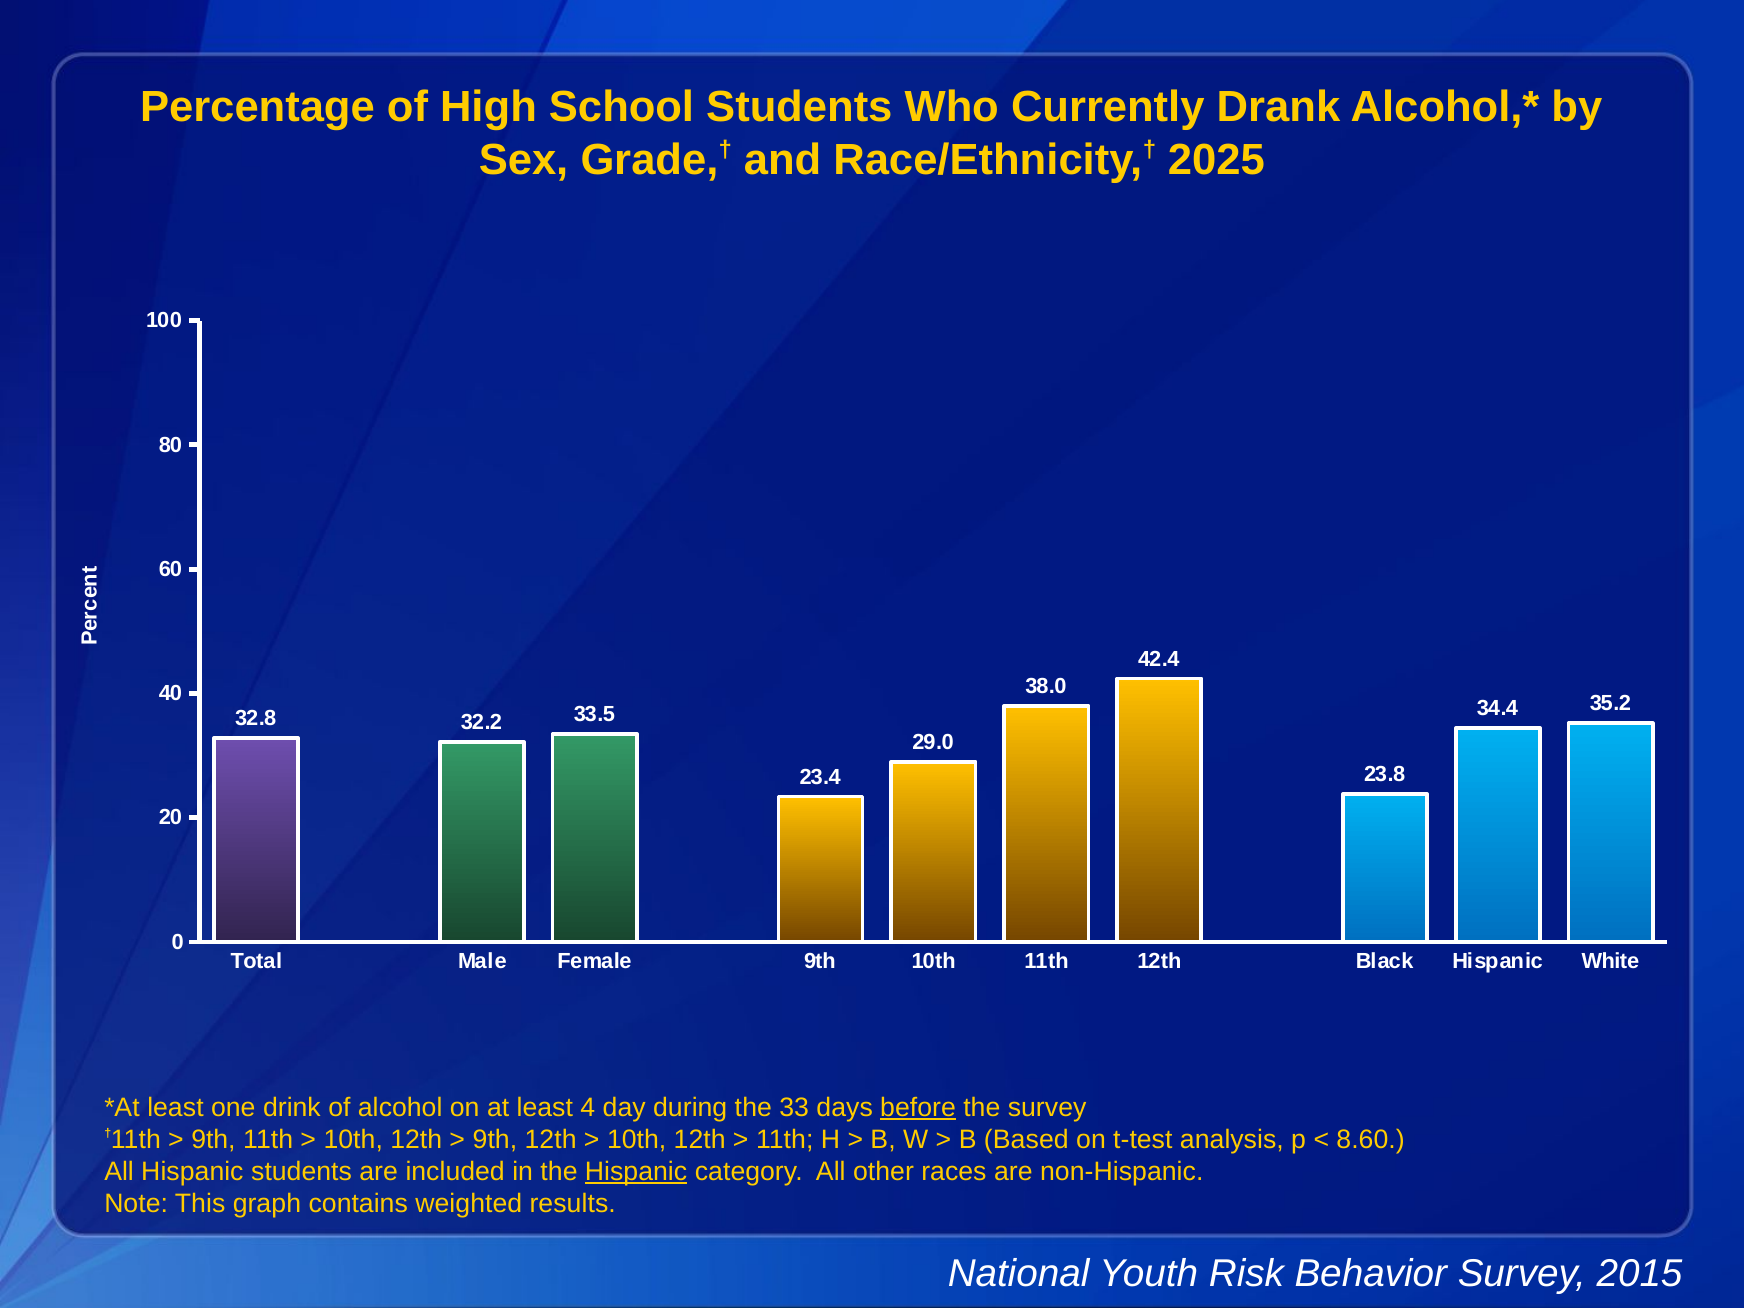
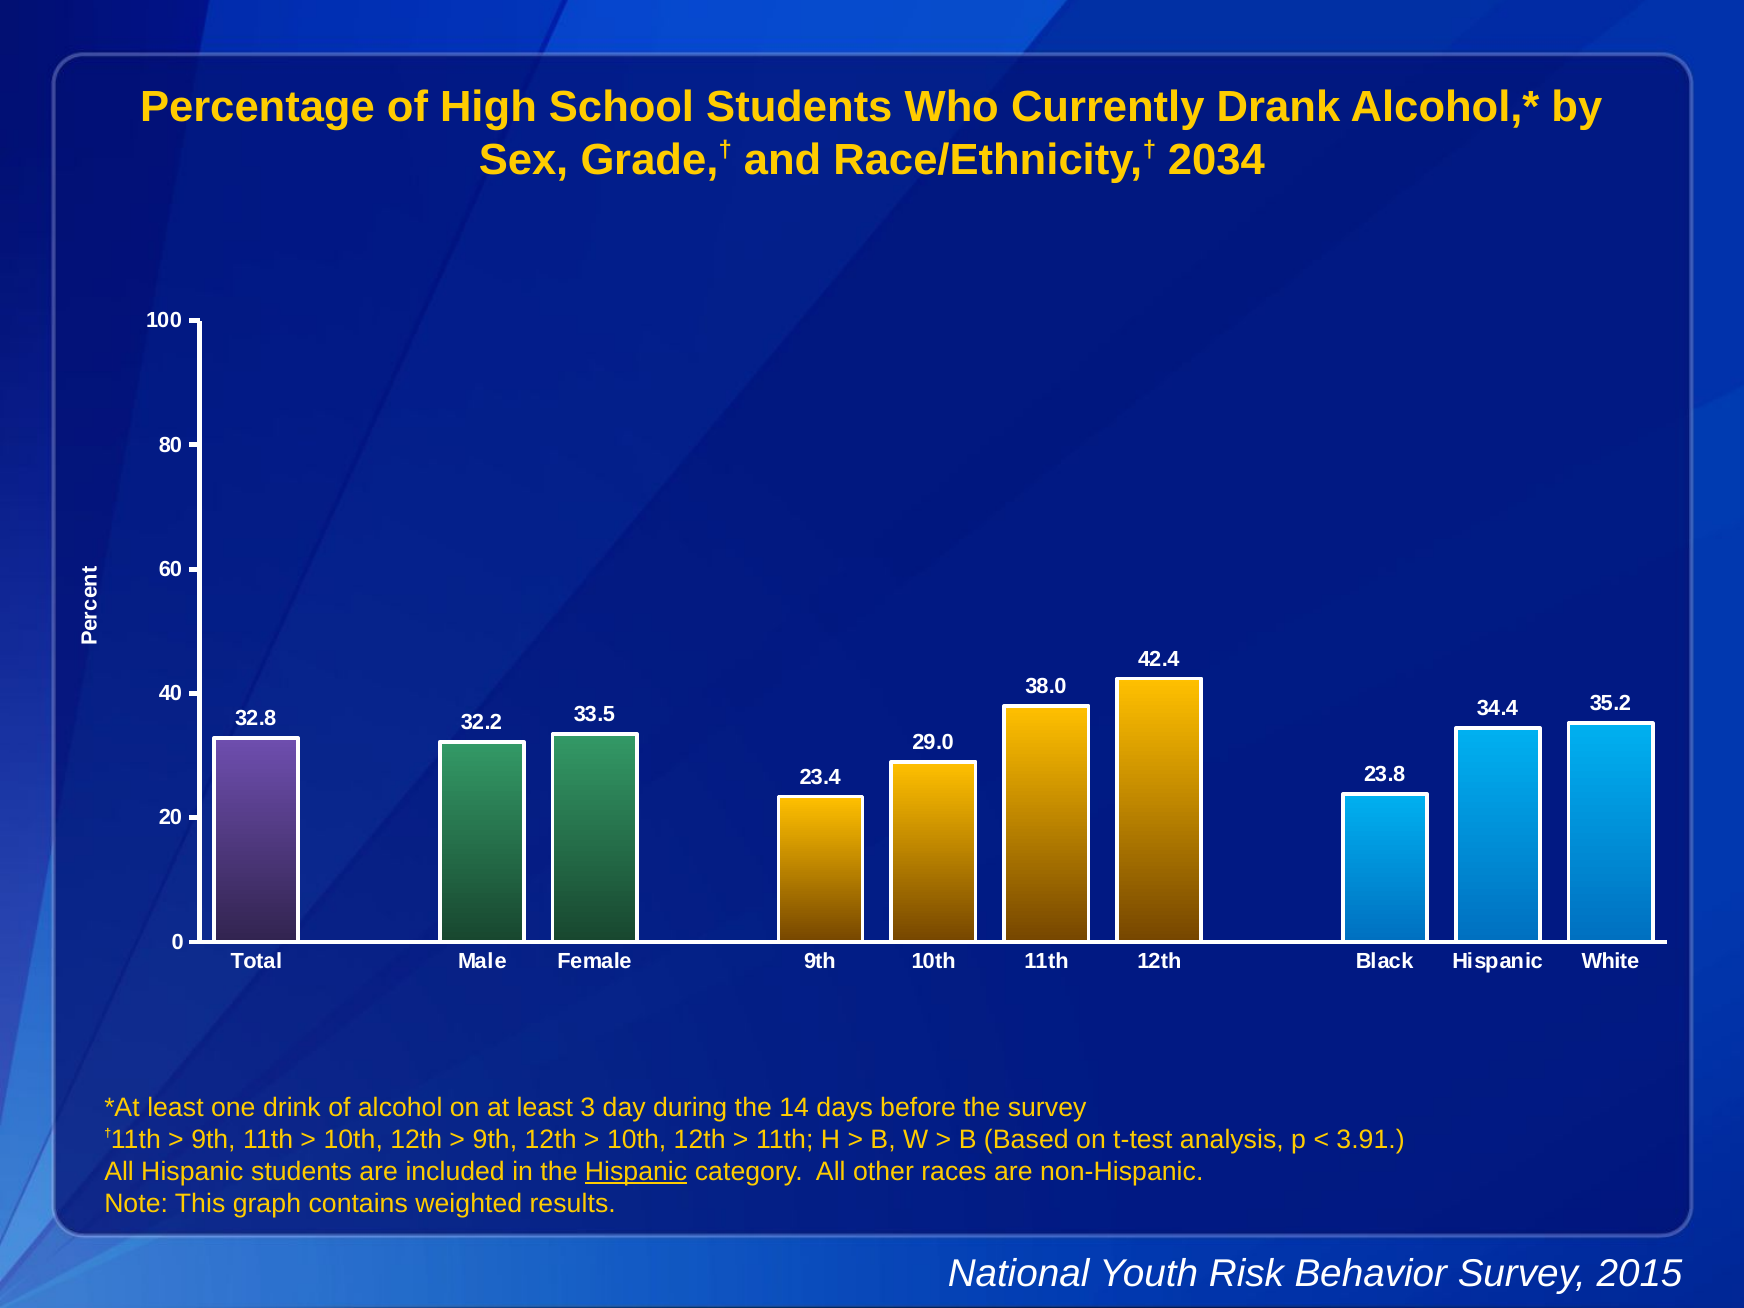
2025: 2025 -> 2034 (1216, 160)
4: 4 -> 3 (588, 1108)
33: 33 -> 14 (794, 1108)
before underline: present -> none (918, 1108)
8.60: 8.60 -> 3.91 (1371, 1140)
